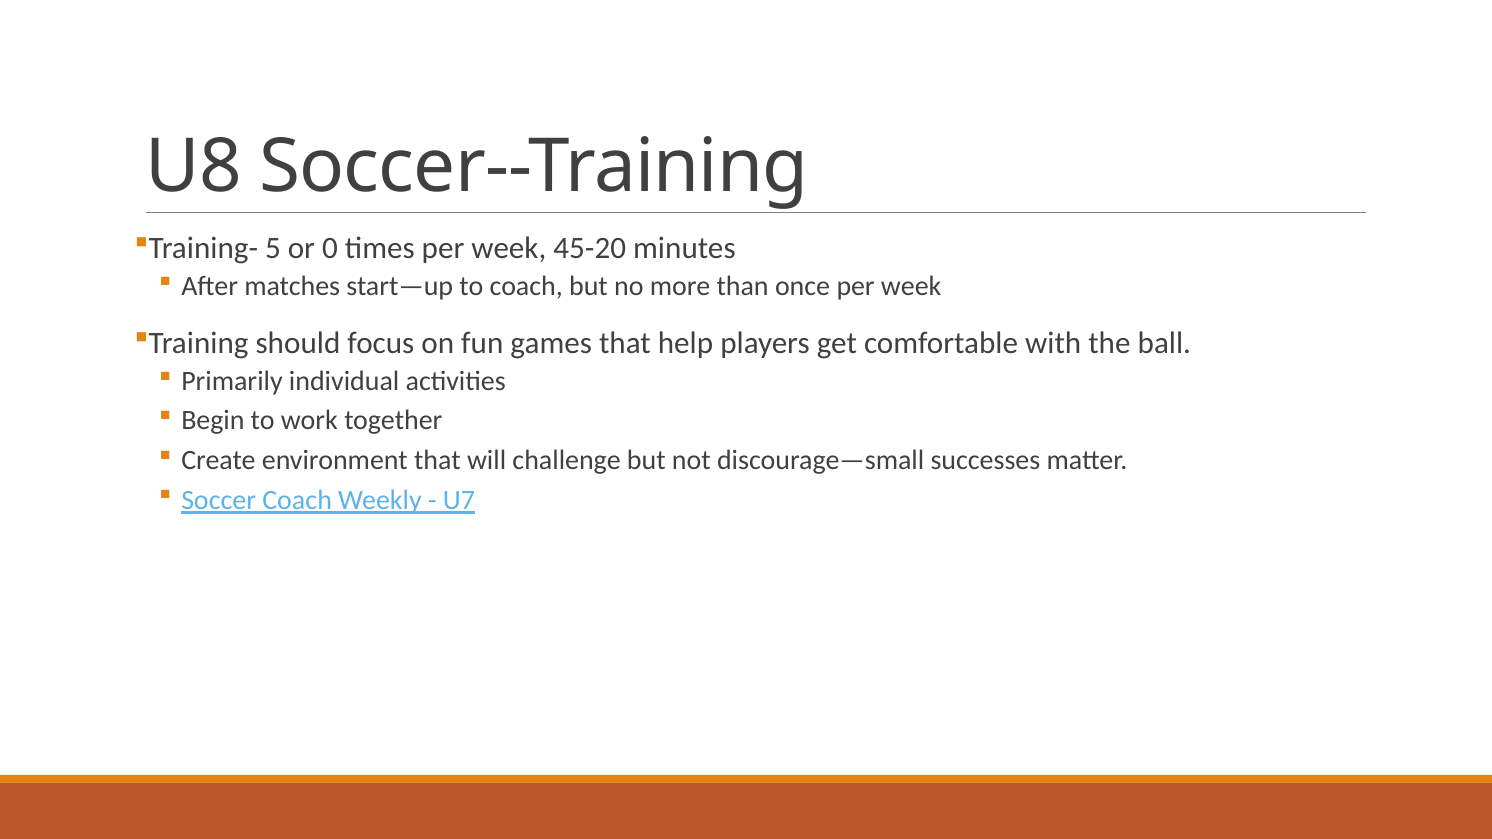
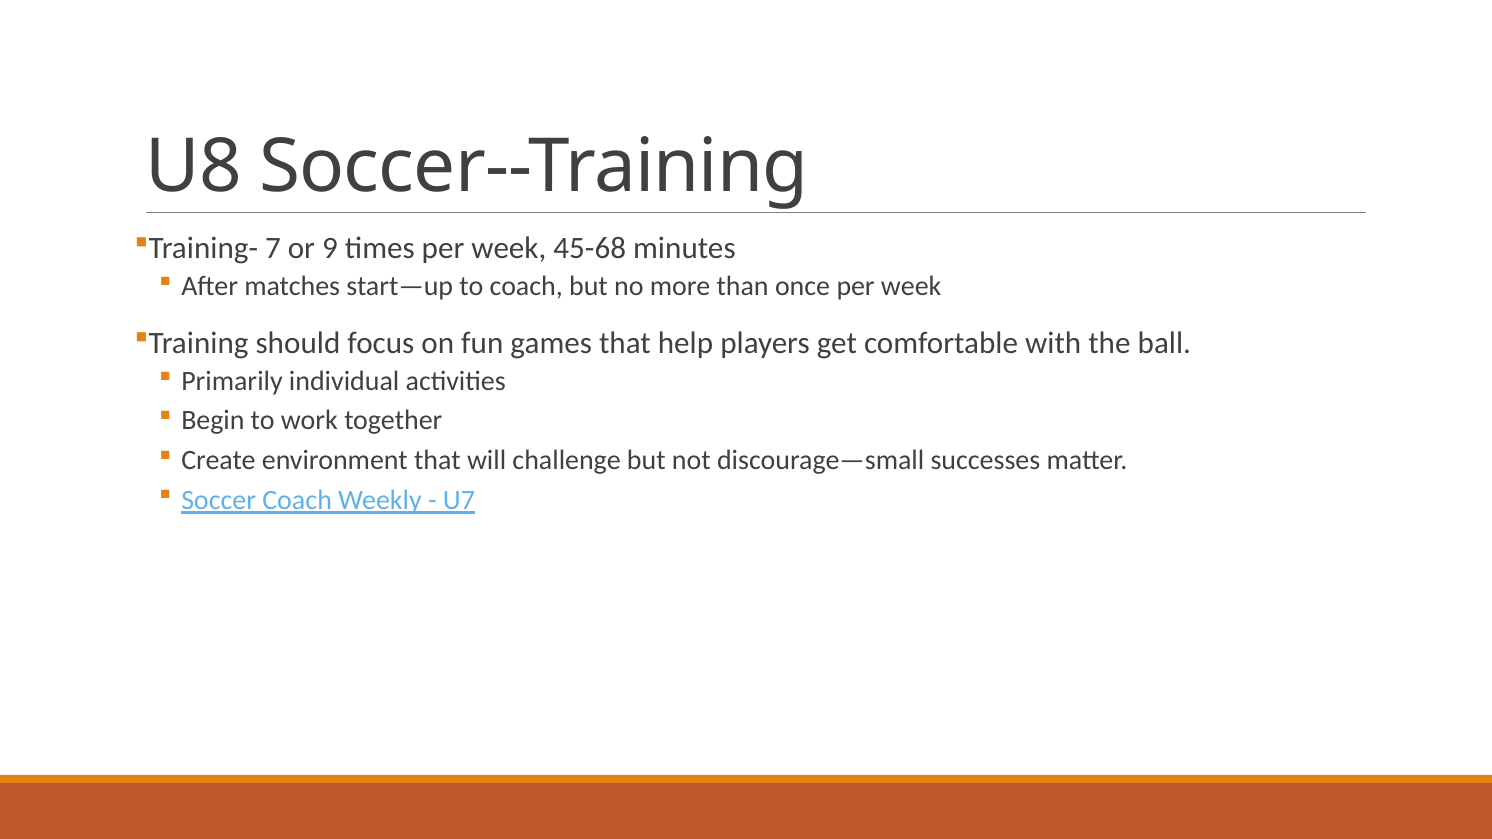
5: 5 -> 7 (273, 248)
0: 0 -> 9 (330, 248)
45-20: 45-20 -> 45-68 (590, 248)
